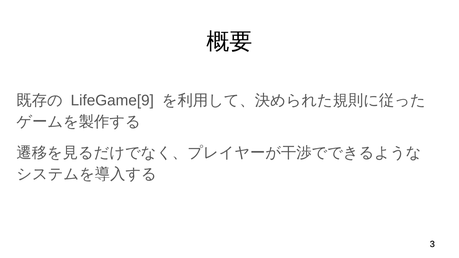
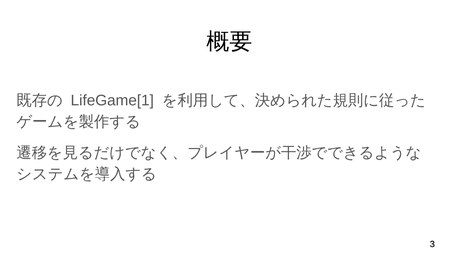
LifeGame[9: LifeGame[9 -> LifeGame[1 (112, 101)
